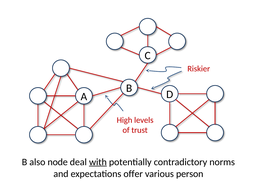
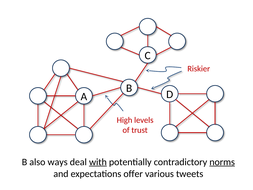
node: node -> ways (58, 162)
norms underline: none -> present (222, 162)
person: person -> tweets (190, 174)
